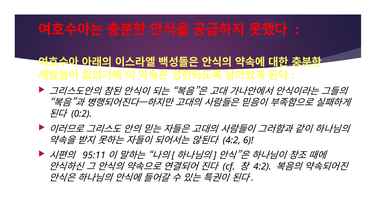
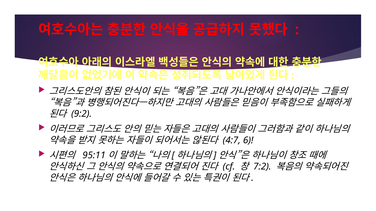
0:2: 0:2 -> 9:2 (81, 114)
4:2: 4:2 -> 4:7 (232, 141)
4:2: 4:2 -> 7:2 (262, 167)
